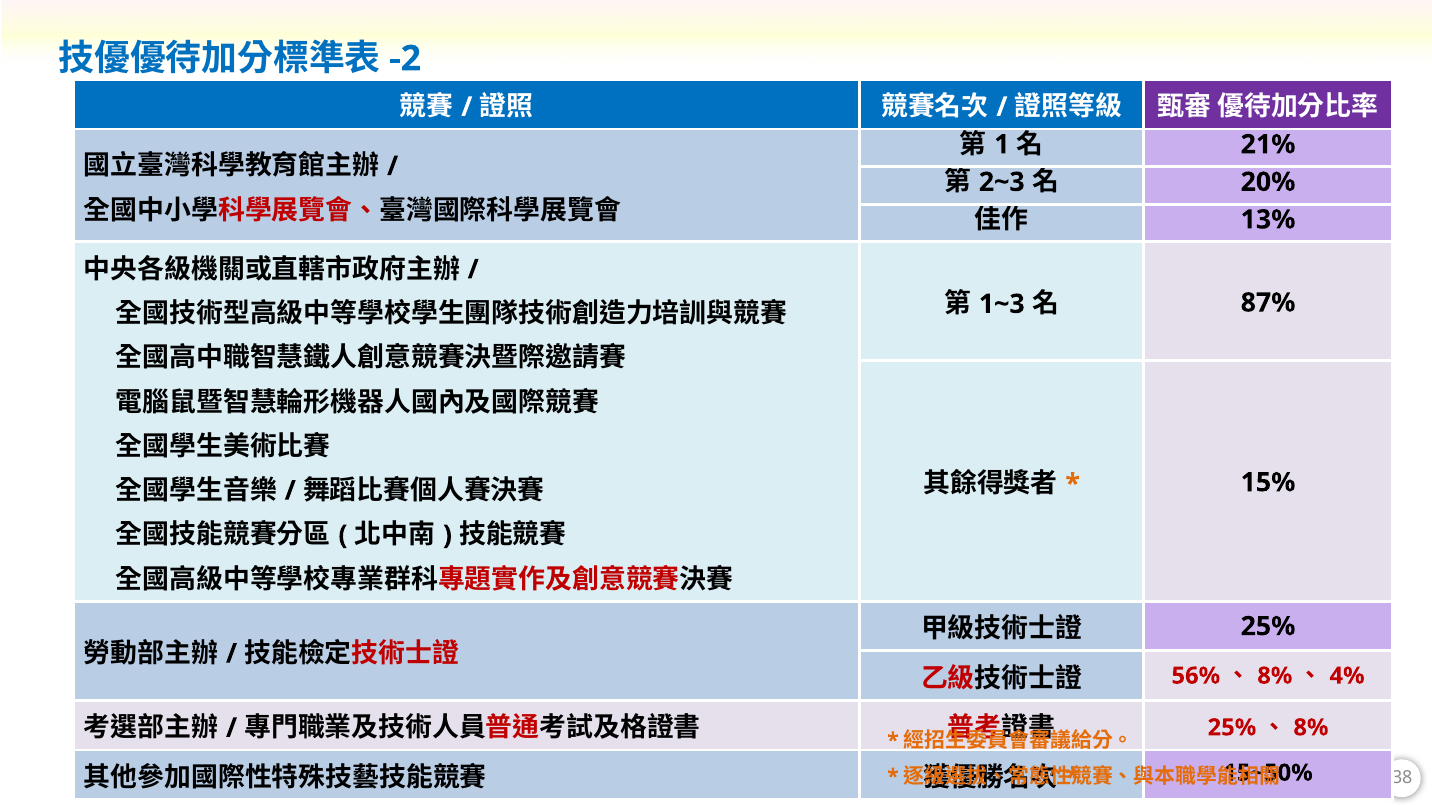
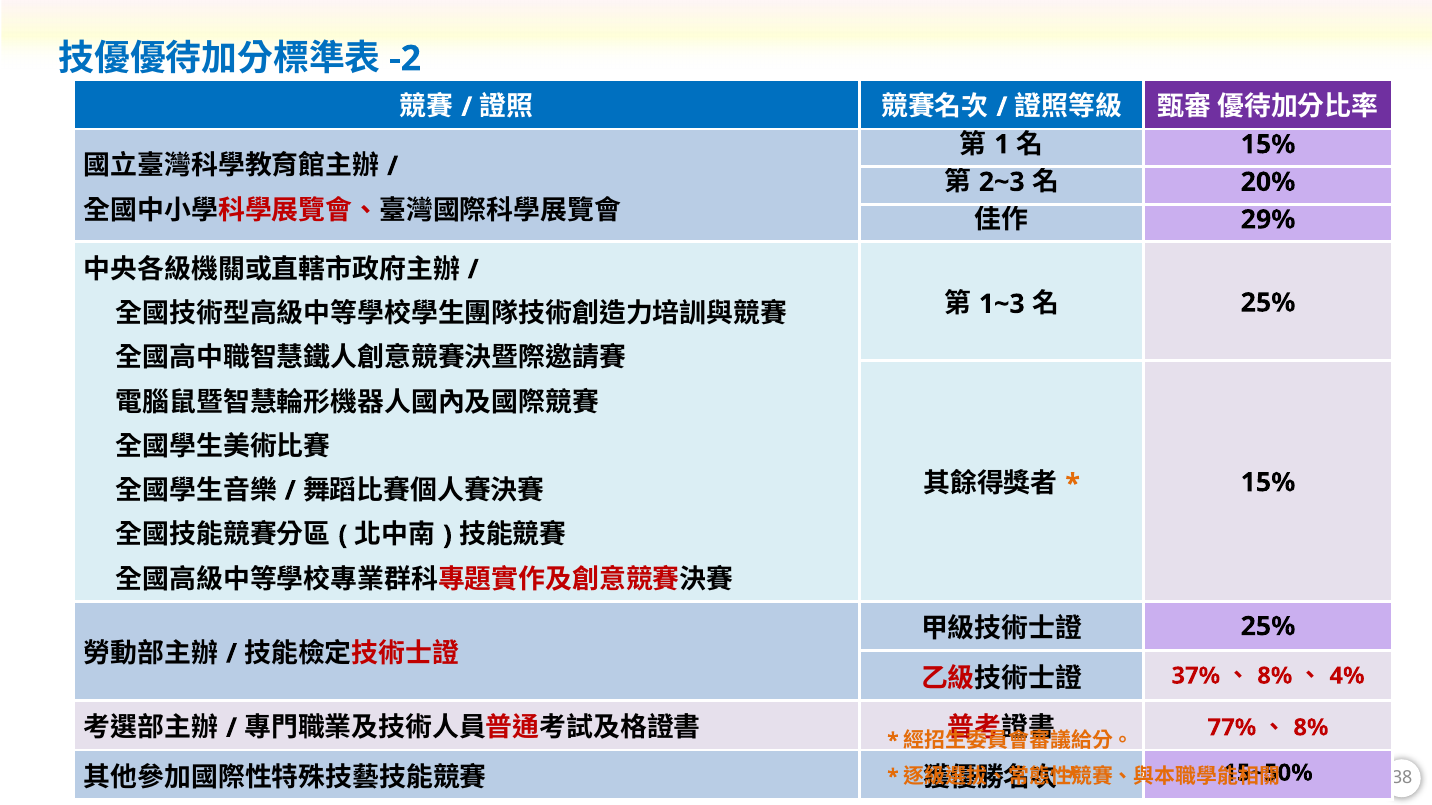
21%: 21% -> 15% (1268, 145)
13%: 13% -> 29% (1268, 220)
87%: 87% -> 25% (1268, 303)
56%: 56% -> 37% (1196, 676)
25%: 25% -> 77% (1232, 728)
